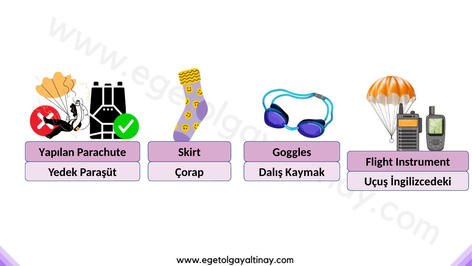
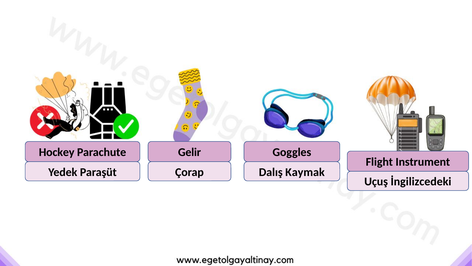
Yapılan: Yapılan -> Hockey (57, 152)
Skirt: Skirt -> Gelir (190, 152)
